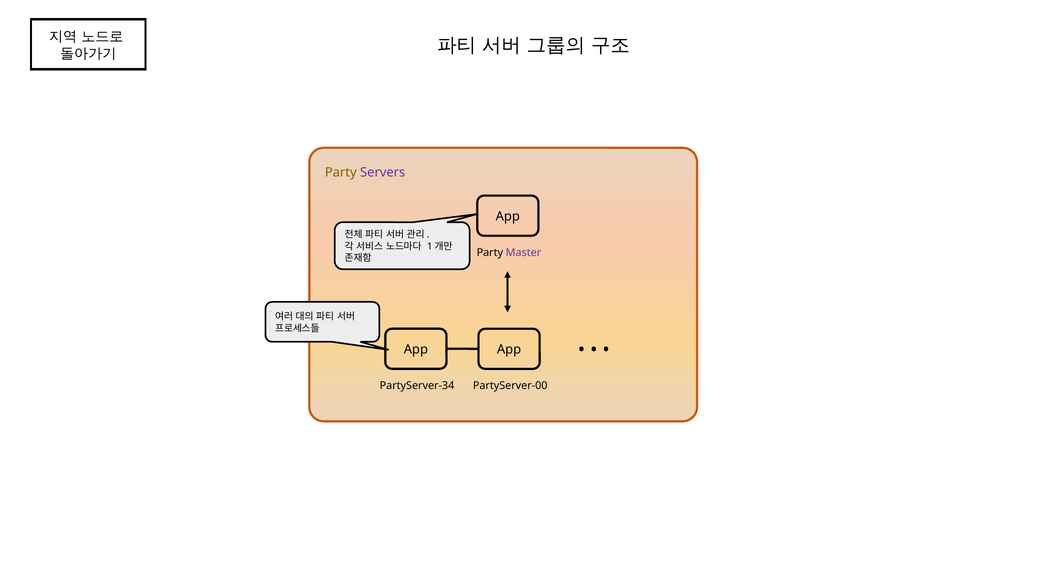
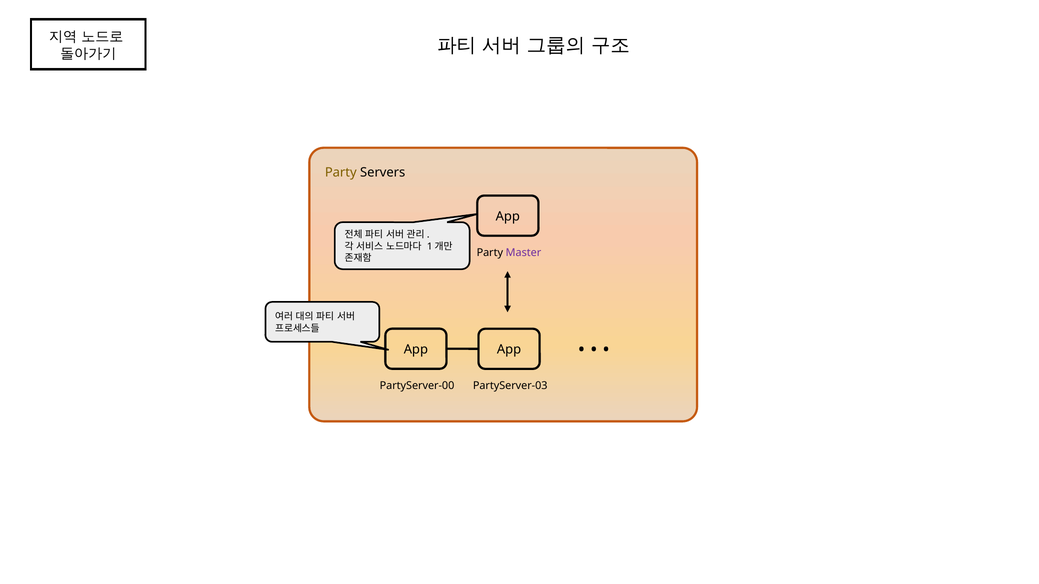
Servers colour: purple -> black (383, 173)
PartyServer-34: PartyServer-34 -> PartyServer-00 (417, 386)
PartyServer-00: PartyServer-00 -> PartyServer-03 (510, 386)
